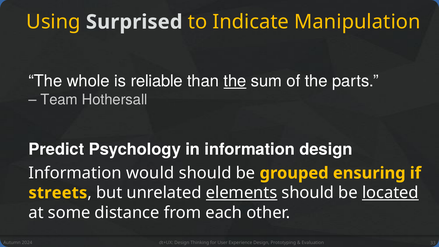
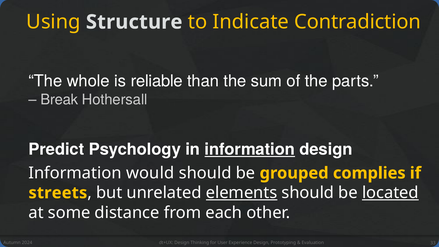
Surprised: Surprised -> Structure (134, 22)
Manipulation: Manipulation -> Contradiction (358, 22)
the underline: present -> none (235, 81)
Team: Team -> Break (59, 100)
information underline: none -> present (250, 149)
ensuring: ensuring -> complies (369, 173)
